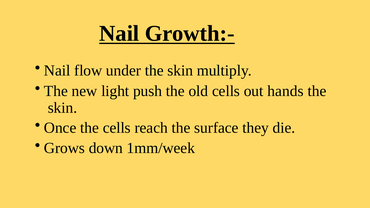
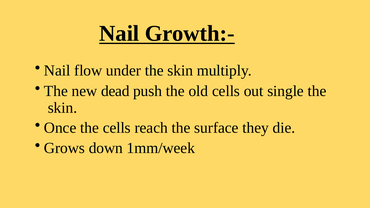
light: light -> dead (115, 91)
hands: hands -> single (286, 91)
